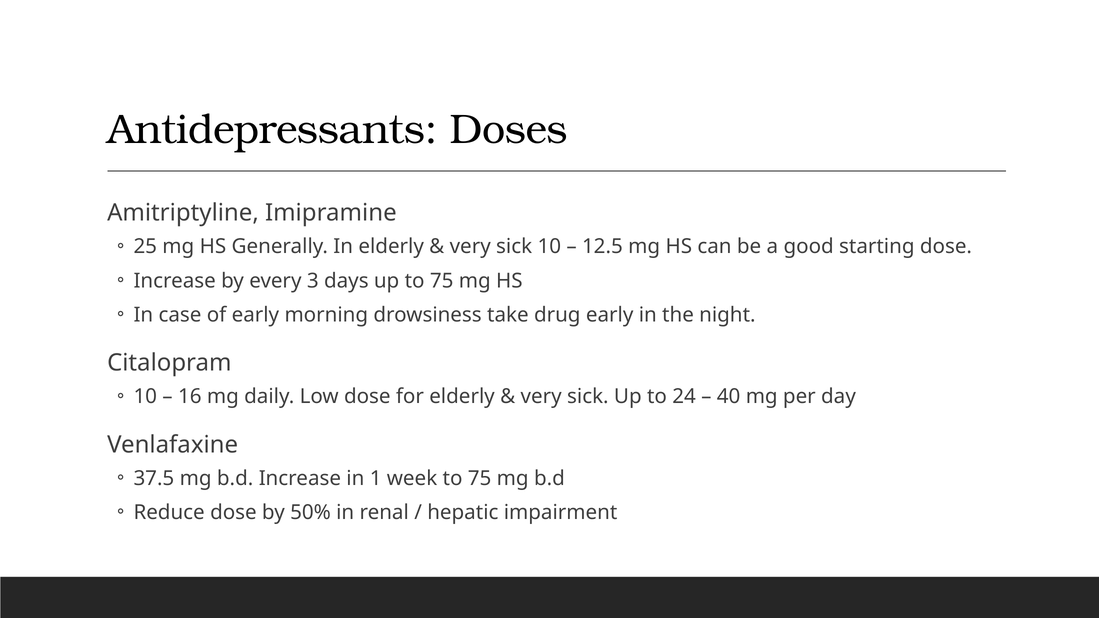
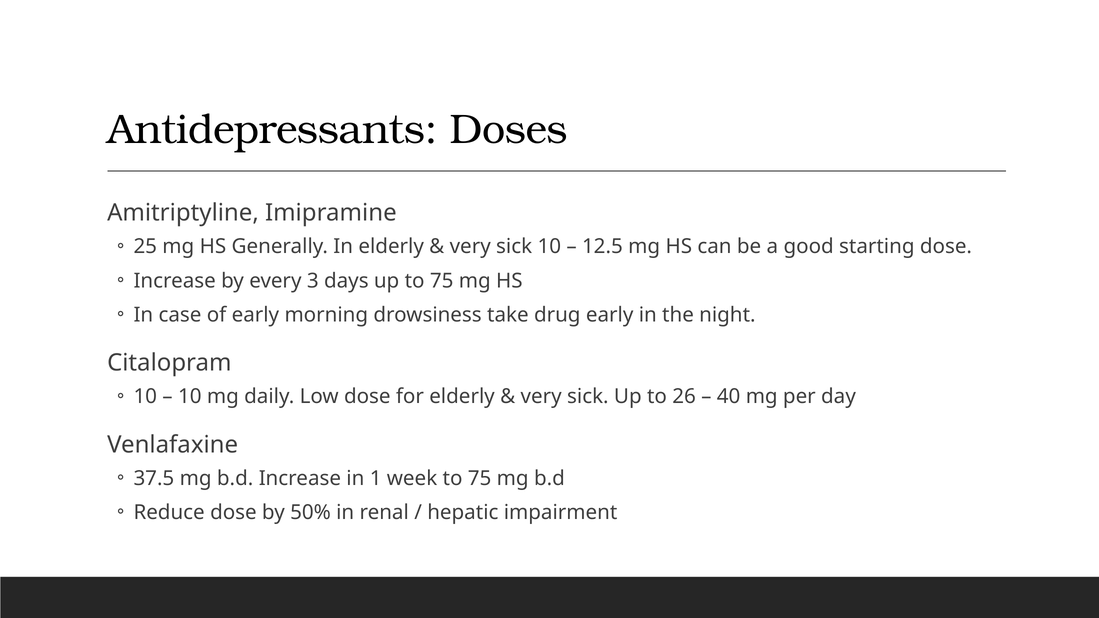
16: 16 -> 10 (190, 397)
24: 24 -> 26 (684, 397)
